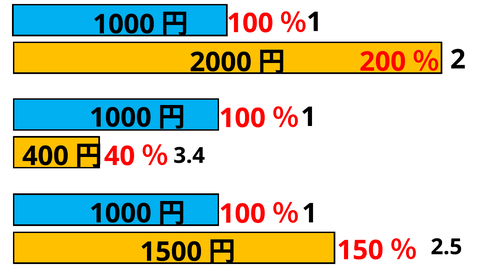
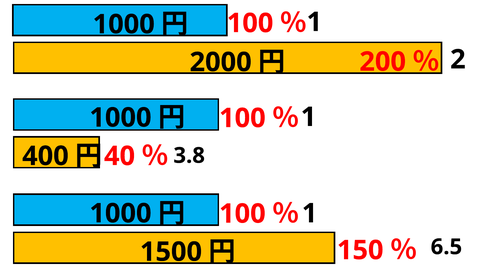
3.4: 3.4 -> 3.8 (189, 156)
2.5: 2.5 -> 6.5 (446, 248)
